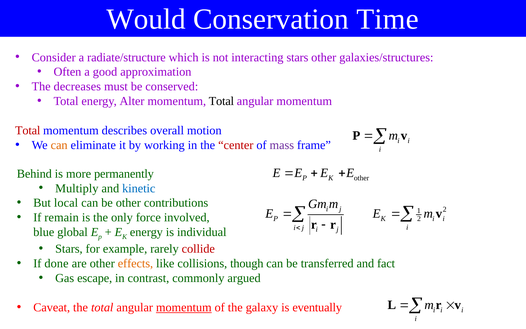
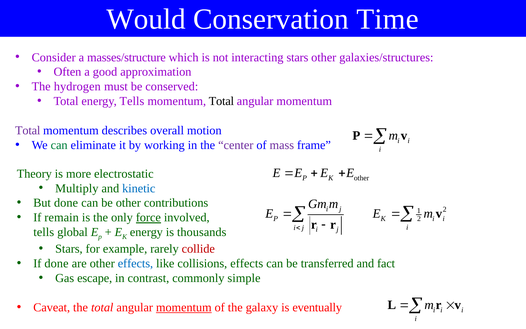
radiate/structure: radiate/structure -> masses/structure (126, 57)
decreases: decreases -> hydrogen (77, 87)
energy Alter: Alter -> Tells (132, 101)
Total colour: red -> purple (28, 130)
can colour: orange -> green (59, 145)
center colour: red -> purple (236, 145)
Behind: Behind -> Theory (34, 174)
permanently: permanently -> electrostatic (124, 174)
But local: local -> done (66, 203)
force underline: none -> present (148, 217)
blue: blue -> tells (44, 232)
individual: individual -> thousands (202, 232)
effects colour: orange -> blue (135, 263)
collisions though: though -> effects (247, 263)
argued: argued -> simple (244, 278)
